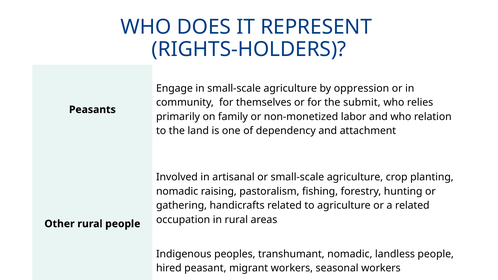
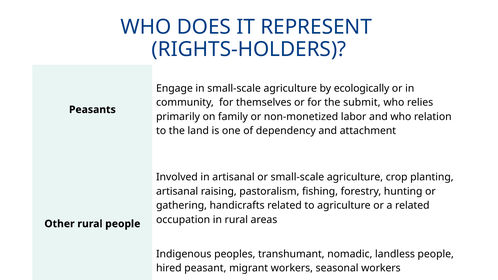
oppression: oppression -> ecologically (362, 88)
nomadic: nomadic -> artisanal (177, 191)
